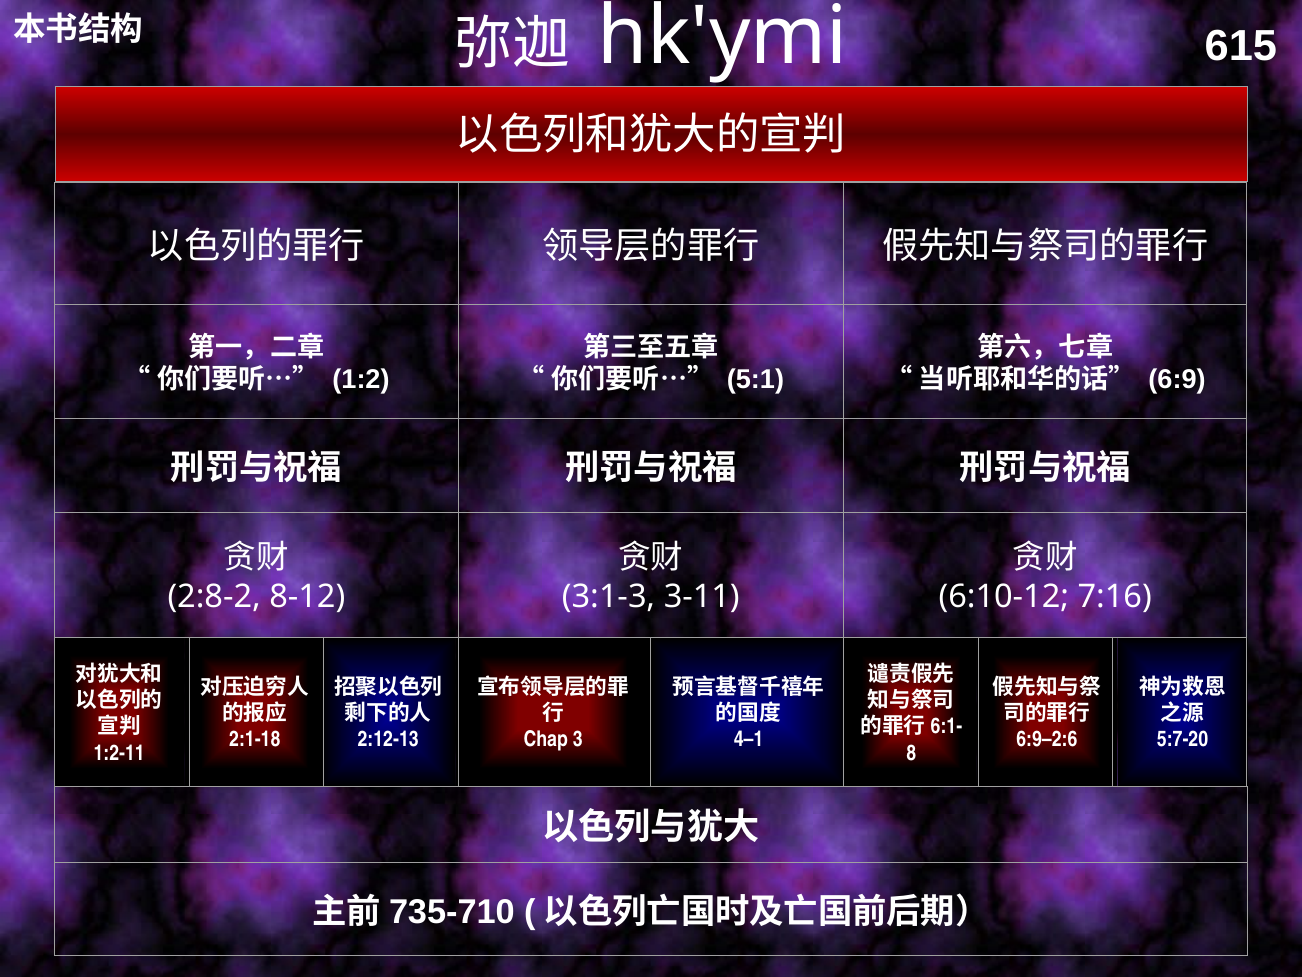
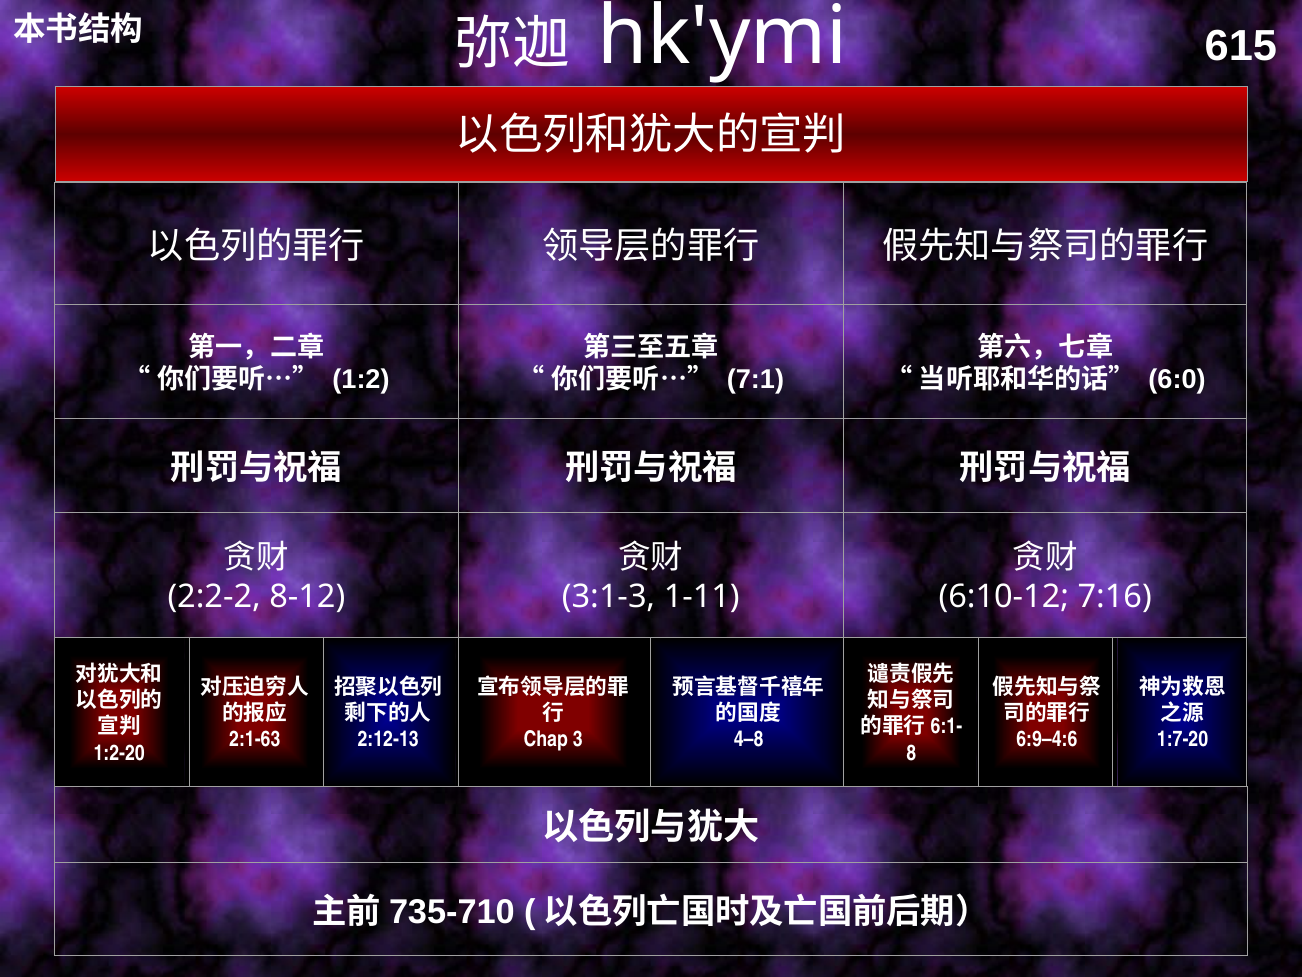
5:1: 5:1 -> 7:1 (755, 380)
6:9: 6:9 -> 6:0 (1177, 380)
2:8-2: 2:8-2 -> 2:2-2 (214, 597)
3-11: 3-11 -> 1-11 (702, 597)
2:1-18: 2:1-18 -> 2:1-63 (255, 739)
4–1: 4–1 -> 4–8 (749, 739)
6:9–2:6: 6:9–2:6 -> 6:9–4:6 (1047, 739)
5:7-20: 5:7-20 -> 1:7-20 (1183, 739)
1:2-11: 1:2-11 -> 1:2-20 (119, 752)
